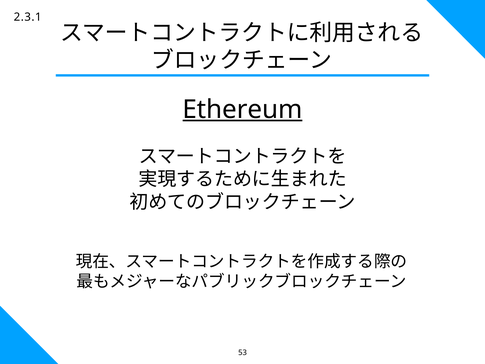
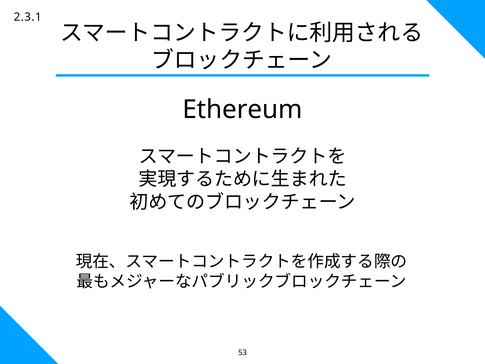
Ethereum underline: present -> none (243, 109)
